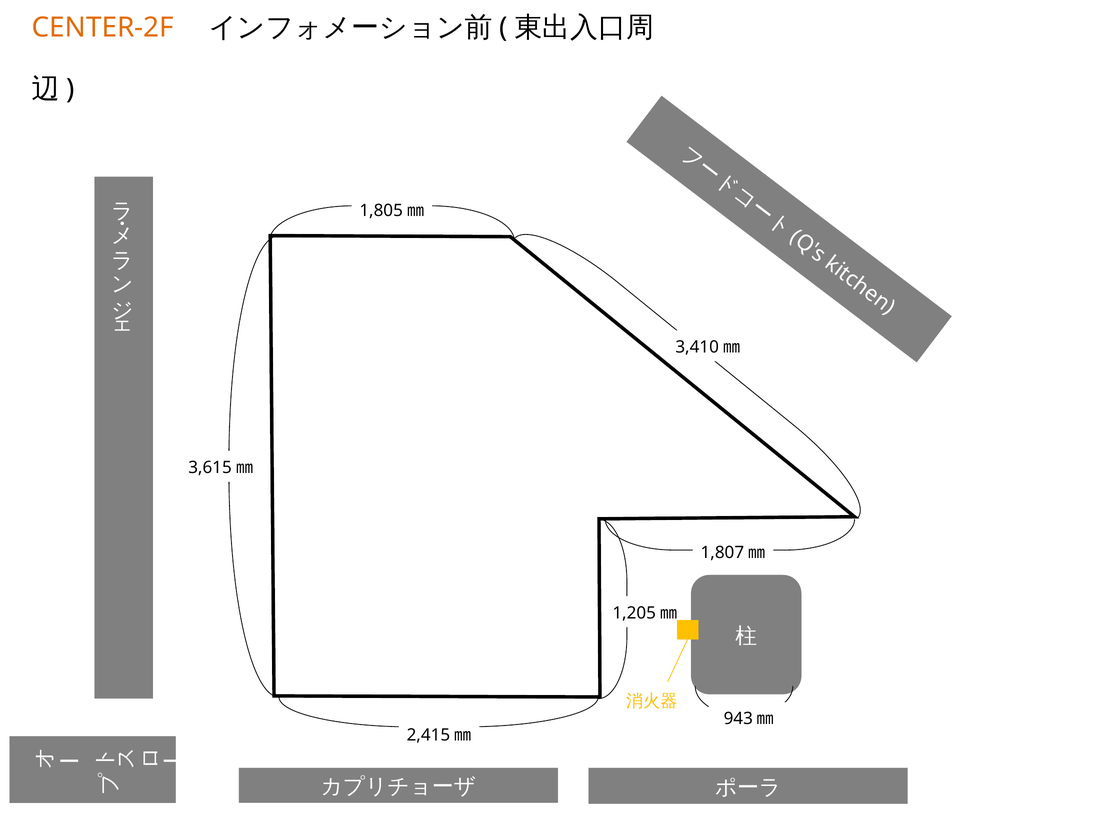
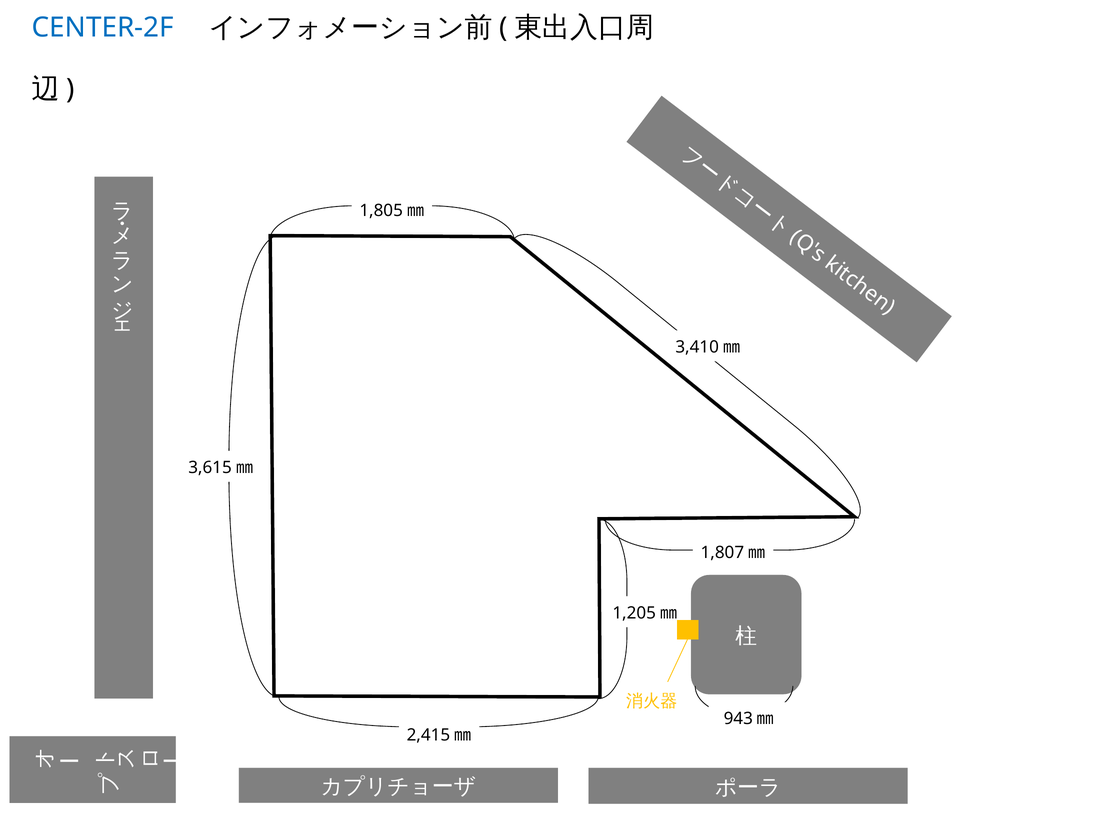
CENTER-2F colour: orange -> blue (103, 27)
